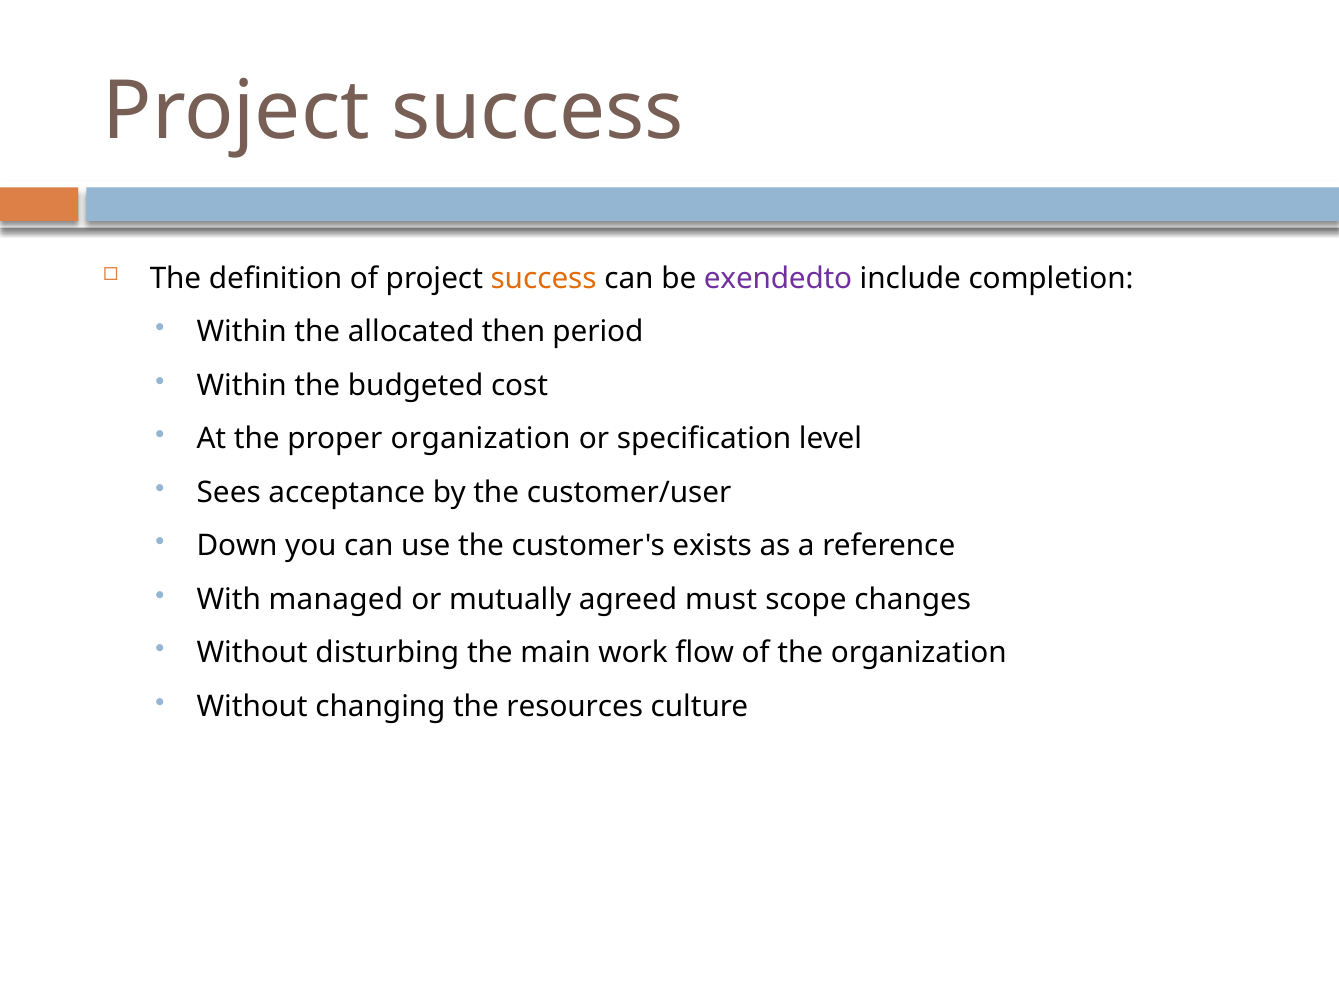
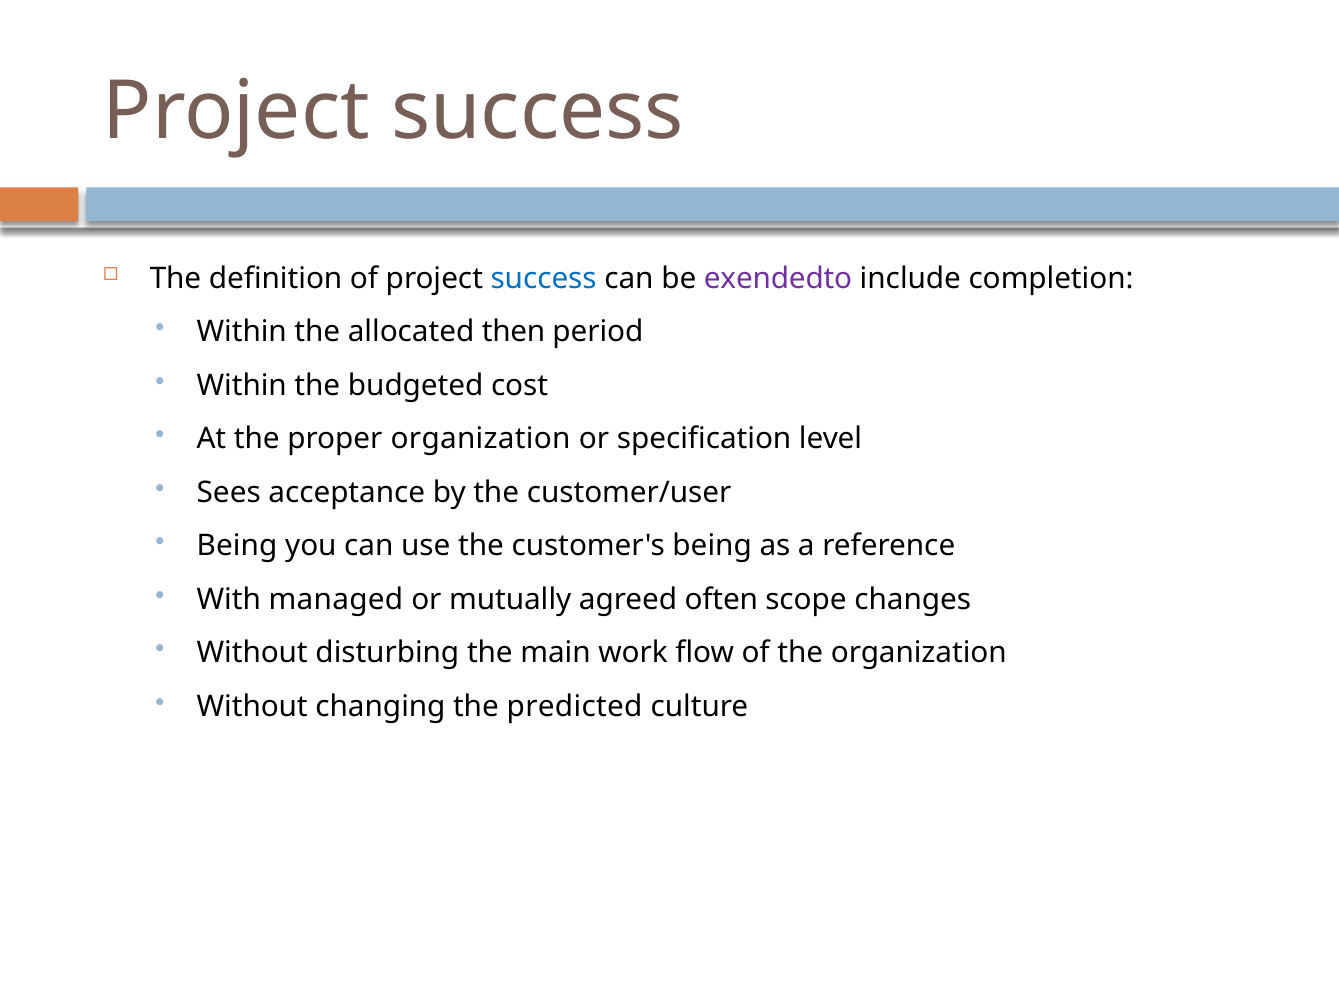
success colour: orange -> blue (544, 279)
Down: Down -> Being (237, 546)
customer's exists: exists -> being (712, 546)
must: must -> often (721, 600)
resources: resources -> predicted (575, 707)
